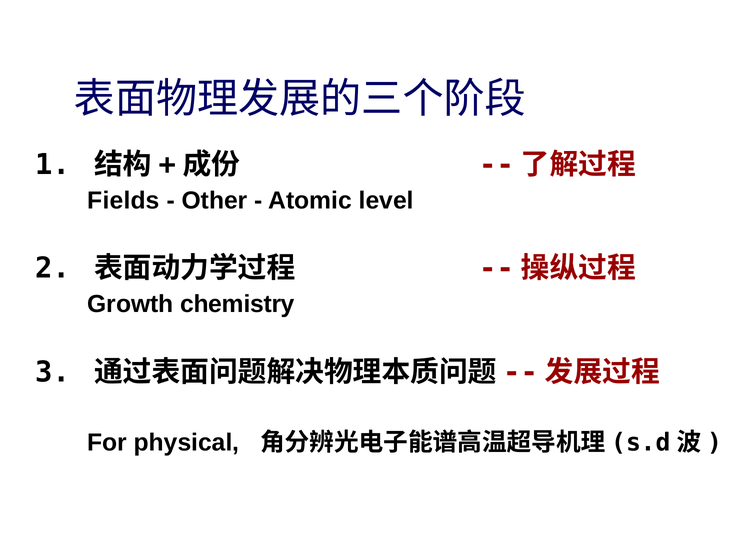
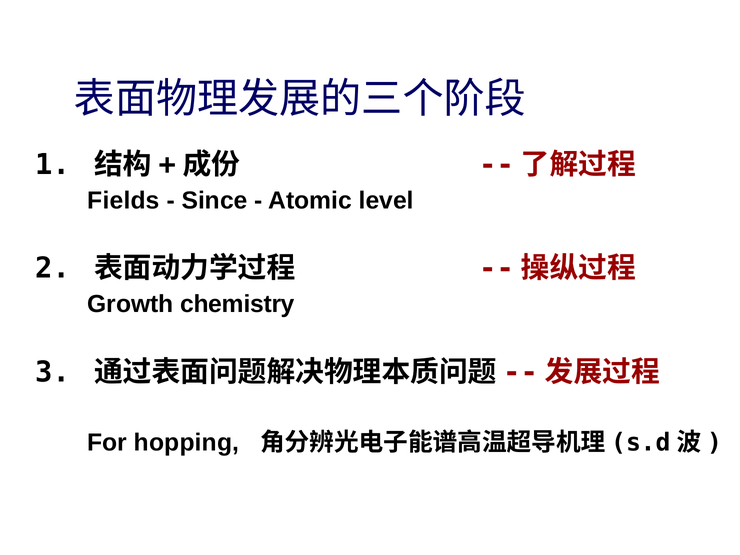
Other: Other -> Since (215, 201)
physical: physical -> hopping (186, 442)
